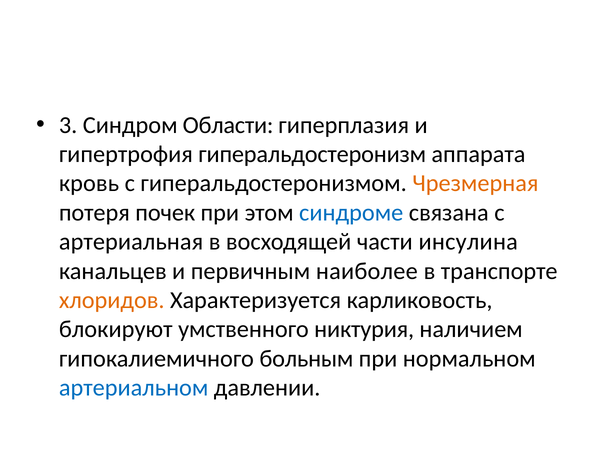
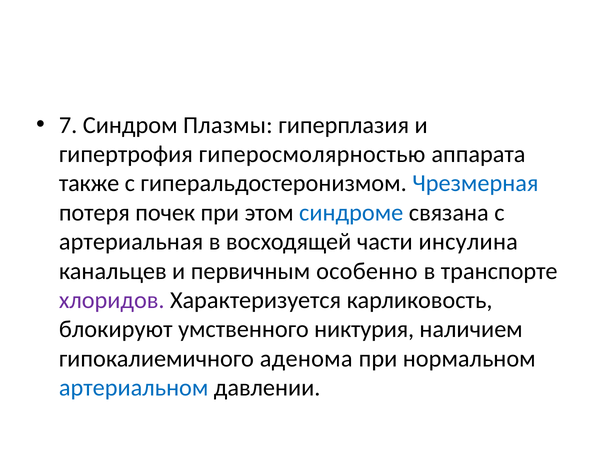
3: 3 -> 7 (68, 125)
Области: Области -> Плазмы (228, 125)
гиперальдостеронизм: гиперальдостеронизм -> гиперосмолярностью (312, 154)
кровь: кровь -> также (89, 183)
Чрезмерная colour: orange -> blue (475, 183)
наиболее: наиболее -> особенно (367, 271)
хлоридов colour: orange -> purple (112, 300)
больным: больным -> аденома (306, 359)
